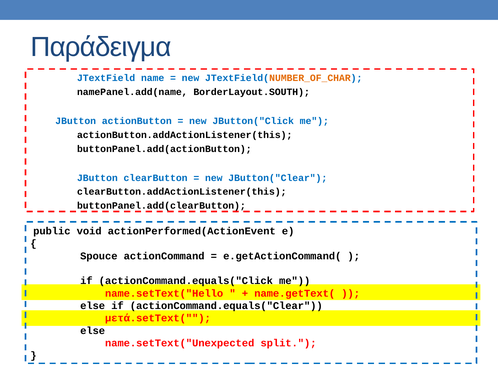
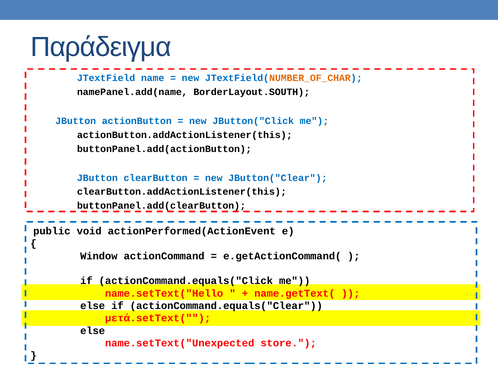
Spouce: Spouce -> Window (99, 256)
split: split -> store (289, 343)
